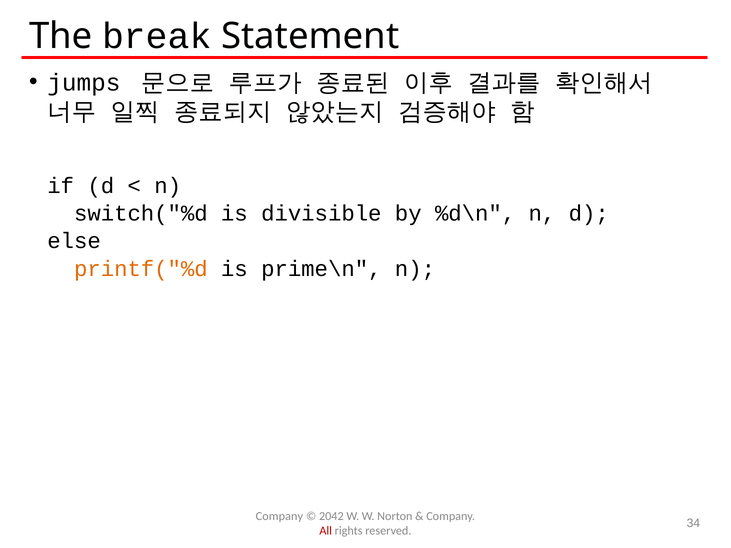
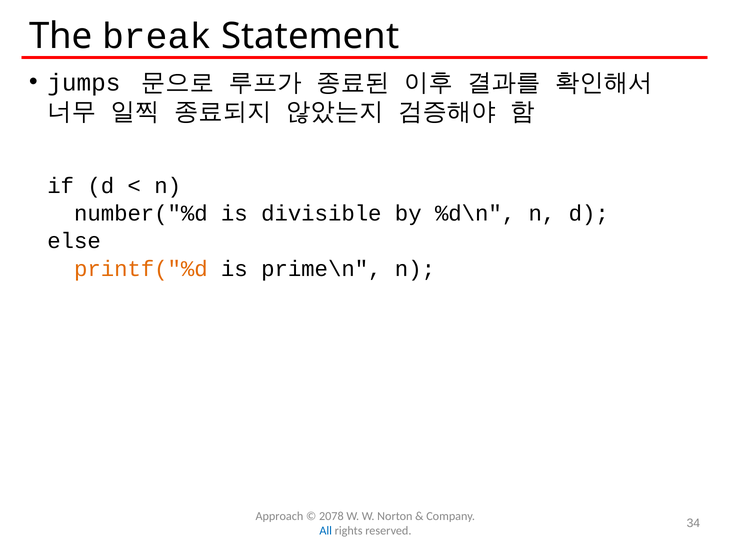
switch("%d: switch("%d -> number("%d (141, 214)
Company: Company -> Approach (279, 516)
2042: 2042 -> 2078 (331, 516)
All colour: red -> blue (326, 531)
